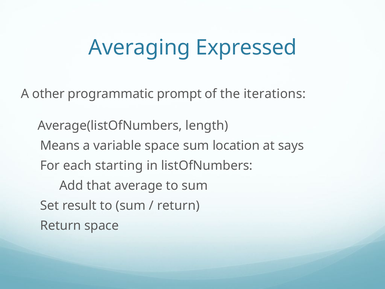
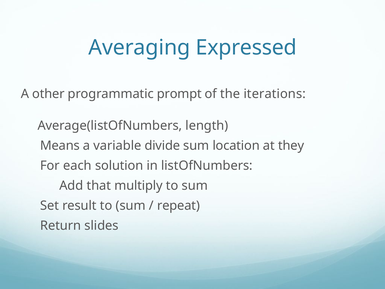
variable space: space -> divide (162, 145)
says: says -> they (291, 145)
starting: starting -> solution (119, 165)
average: average -> multiply (139, 185)
return: return -> repeat (178, 205)
Return space: space -> slides (102, 225)
